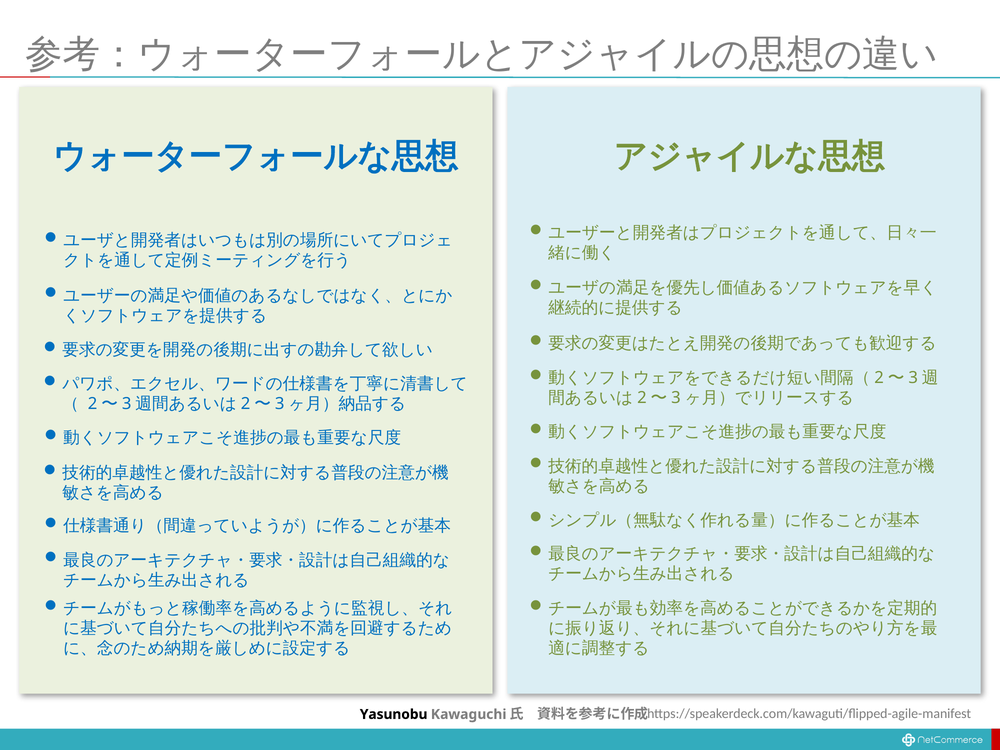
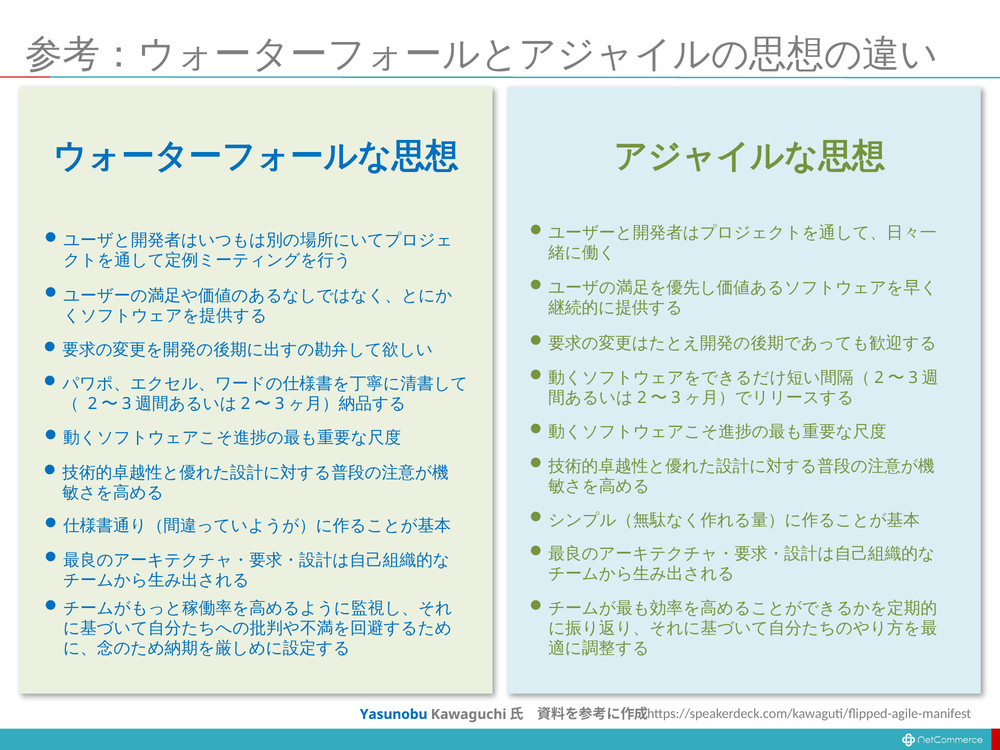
Yasunobu colour: black -> blue (394, 714)
